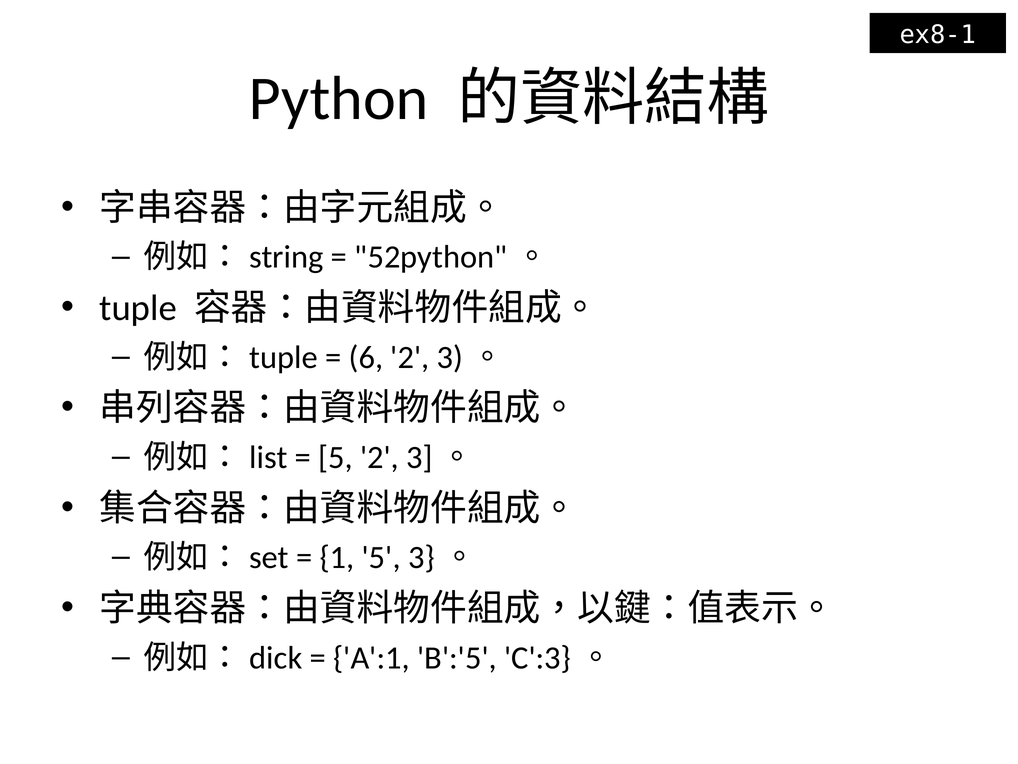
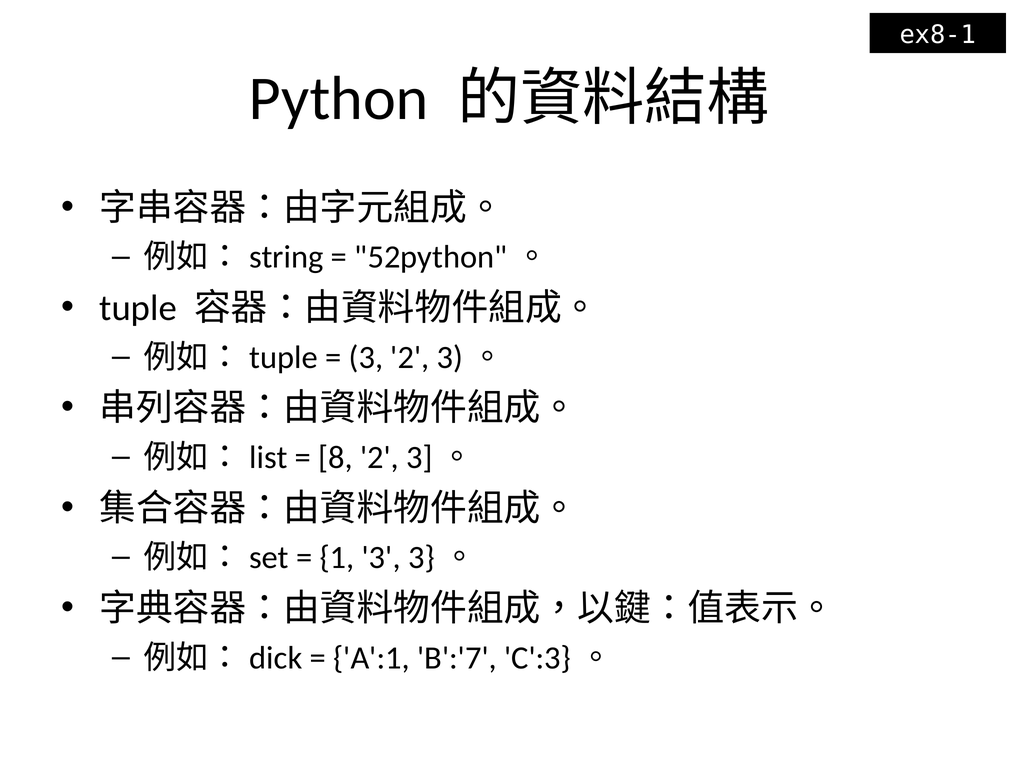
6: 6 -> 3 (366, 357)
5: 5 -> 8 (335, 457)
1 5: 5 -> 3 (381, 557)
B':'5: B':'5 -> B':'7 (457, 657)
